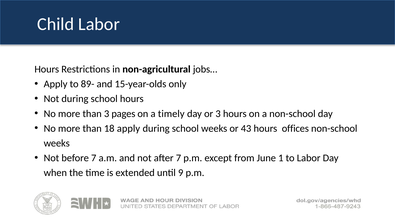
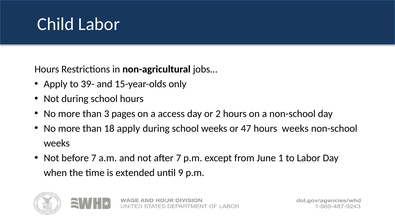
89-: 89- -> 39- (88, 84)
timely: timely -> access (171, 114)
or 3: 3 -> 2 (218, 114)
43: 43 -> 47 (246, 129)
hours offices: offices -> weeks (295, 129)
